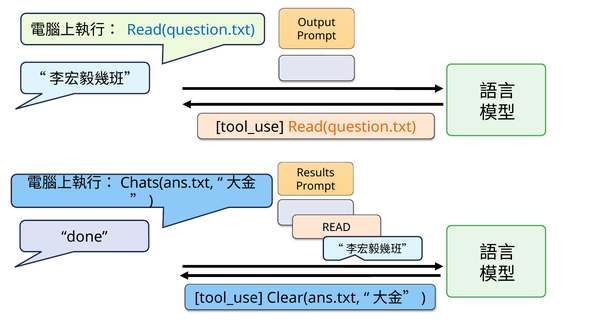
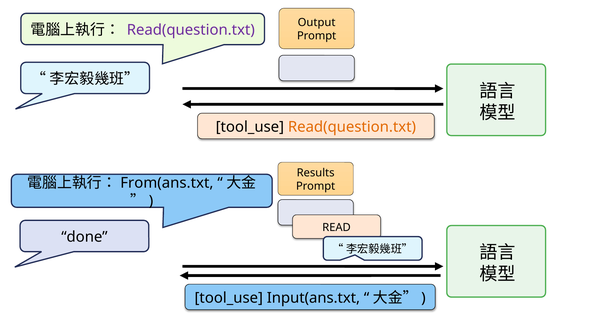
Read(question.txt colour: blue -> purple (191, 30)
Chats(ans.txt: Chats(ans.txt -> From(ans.txt (167, 183)
Clear(ans.txt: Clear(ans.txt -> Input(ans.txt (313, 298)
